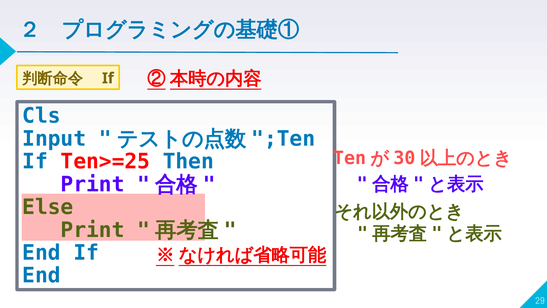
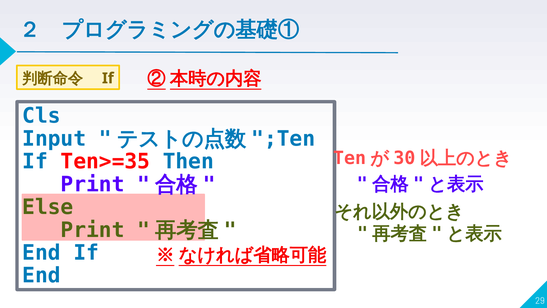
Ten>=25: Ten>=25 -> Ten>=35 (105, 161)
